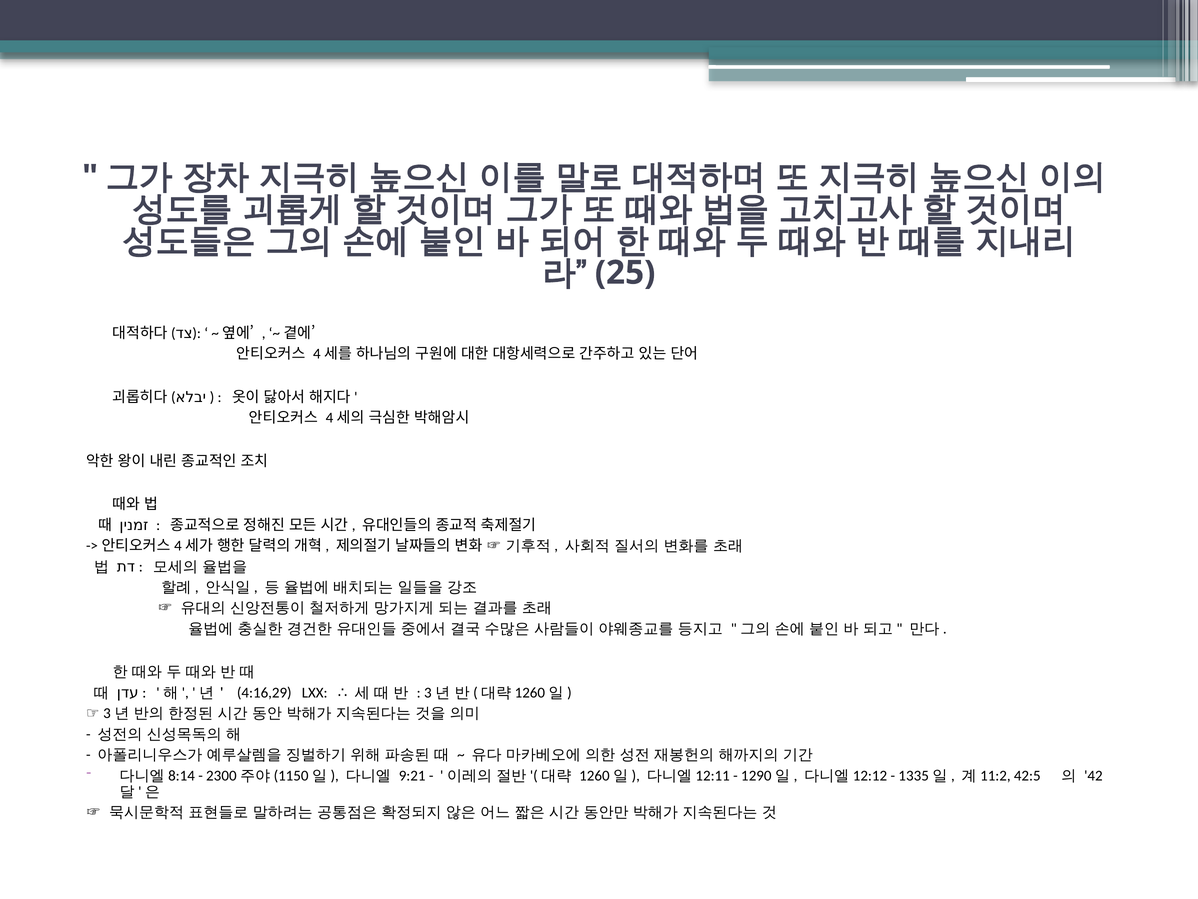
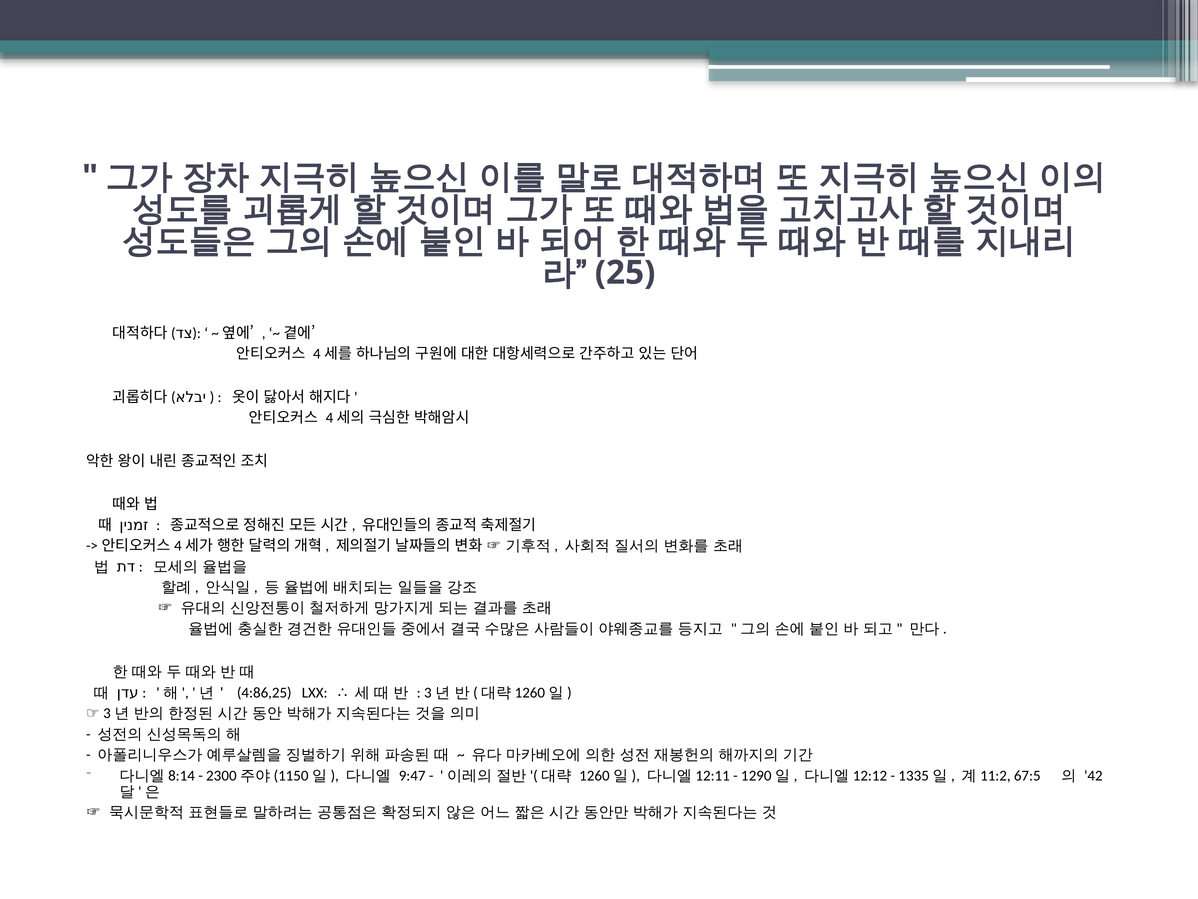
4:16,29: 4:16,29 -> 4:86,25 (264, 692)
9:21: 9:21 -> 9:47 (412, 775)
42:5: 42:5 -> 67:5 (1027, 775)
